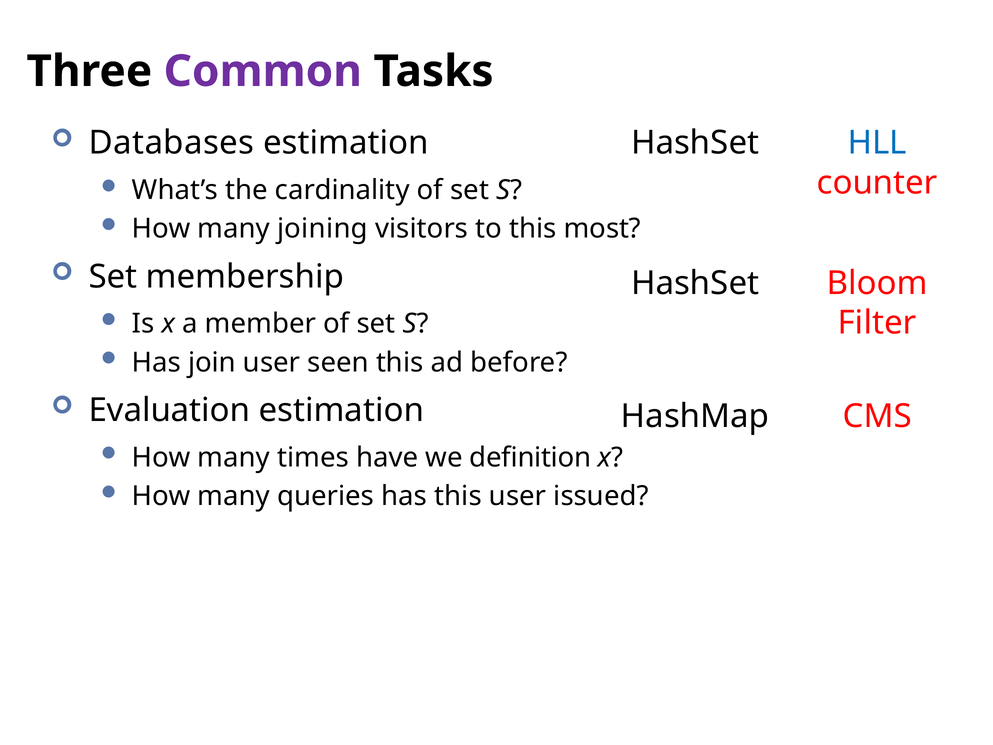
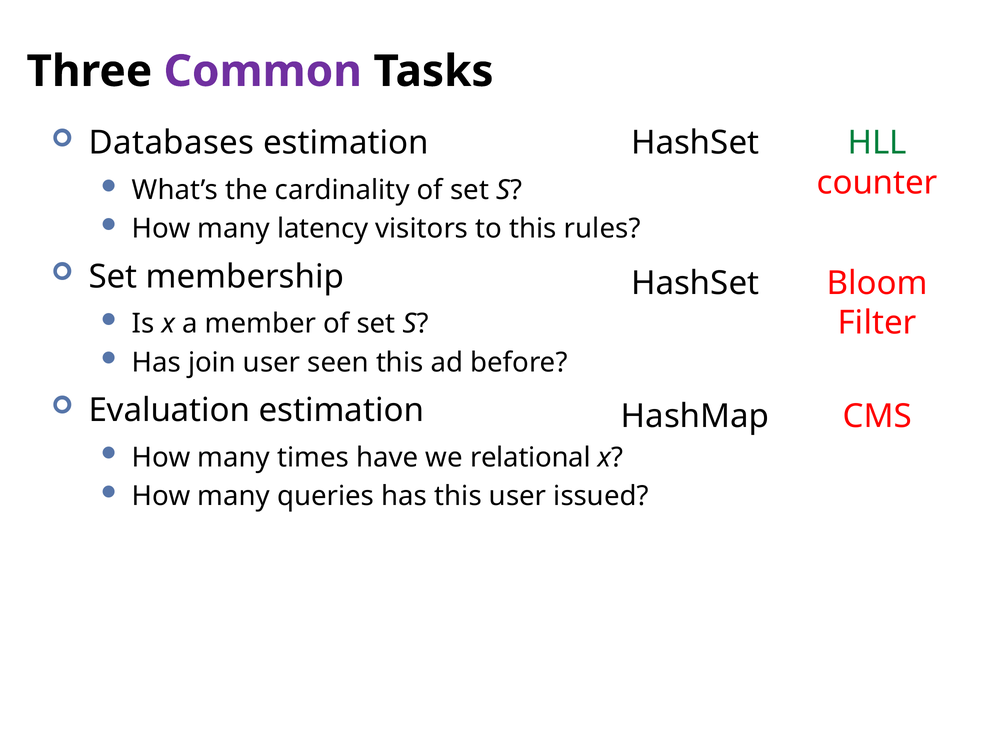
HLL colour: blue -> green (877, 143)
joining: joining -> latency (323, 229)
most: most -> rules (602, 229)
definition: definition -> relational (530, 457)
